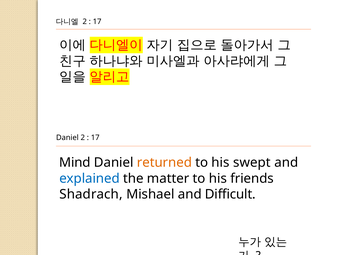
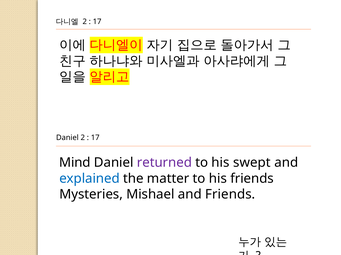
returned colour: orange -> purple (164, 163)
Shadrach: Shadrach -> Mysteries (91, 195)
and Difficult: Difficult -> Friends (230, 195)
